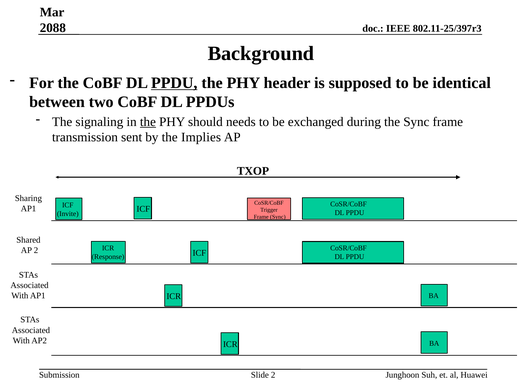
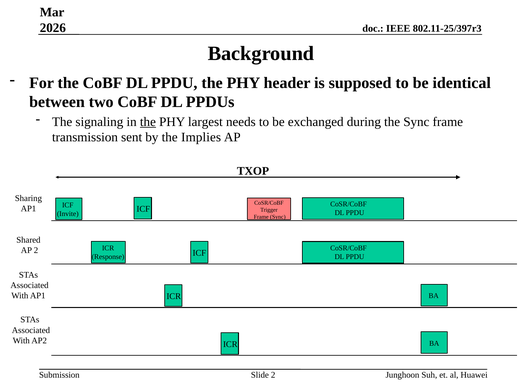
2088: 2088 -> 2026 (53, 28)
PPDU underline: present -> none (174, 83)
should: should -> largest (205, 122)
